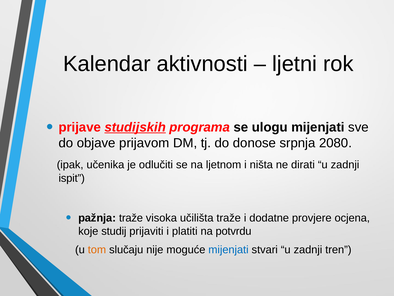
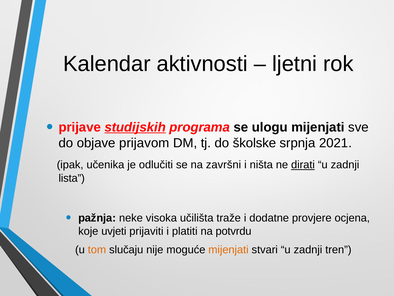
donose: donose -> školske (255, 143)
2080: 2080 -> 2021 (335, 143)
ljetnom: ljetnom -> završni (224, 165)
dirati underline: none -> present (303, 165)
ispit: ispit -> lista (72, 178)
pažnja traže: traže -> neke (131, 218)
studij: studij -> uvjeti (114, 231)
mijenjati colour: blue -> orange (228, 249)
